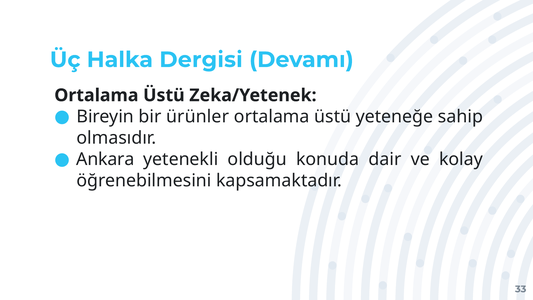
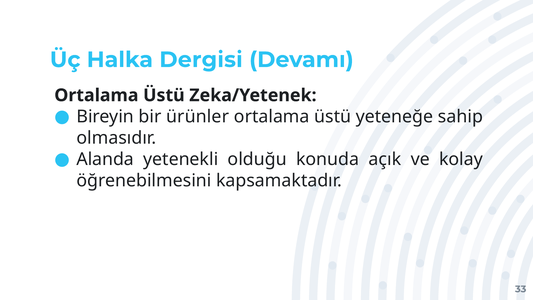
Ankara: Ankara -> Alanda (105, 159)
dair: dair -> açık (385, 159)
